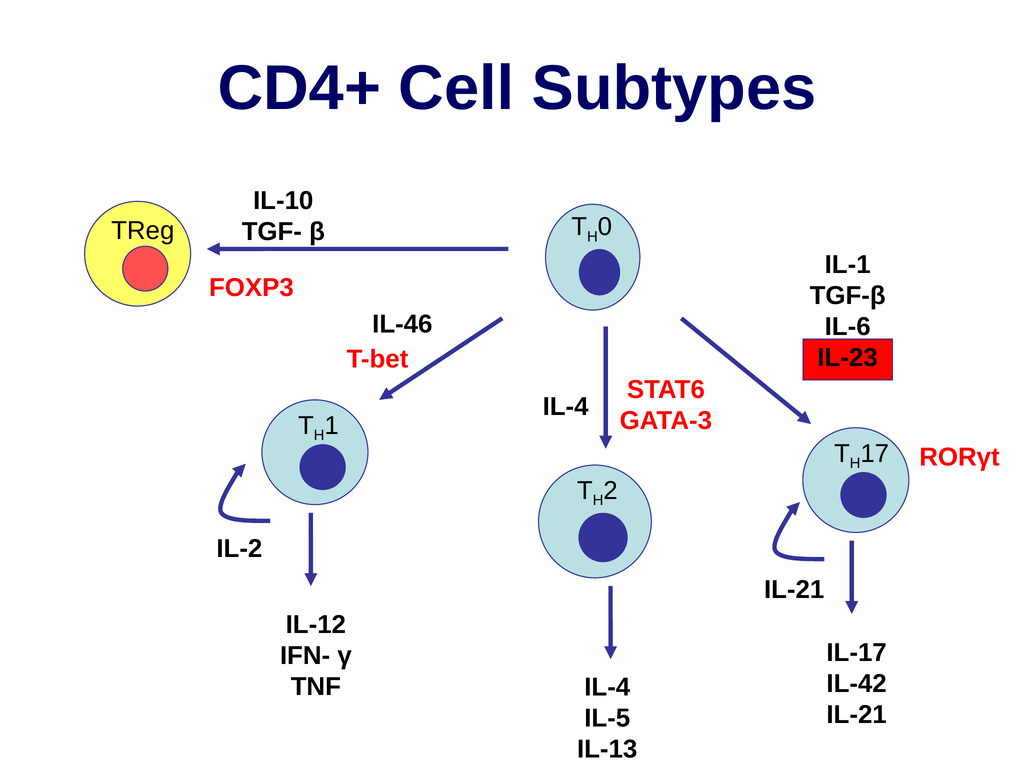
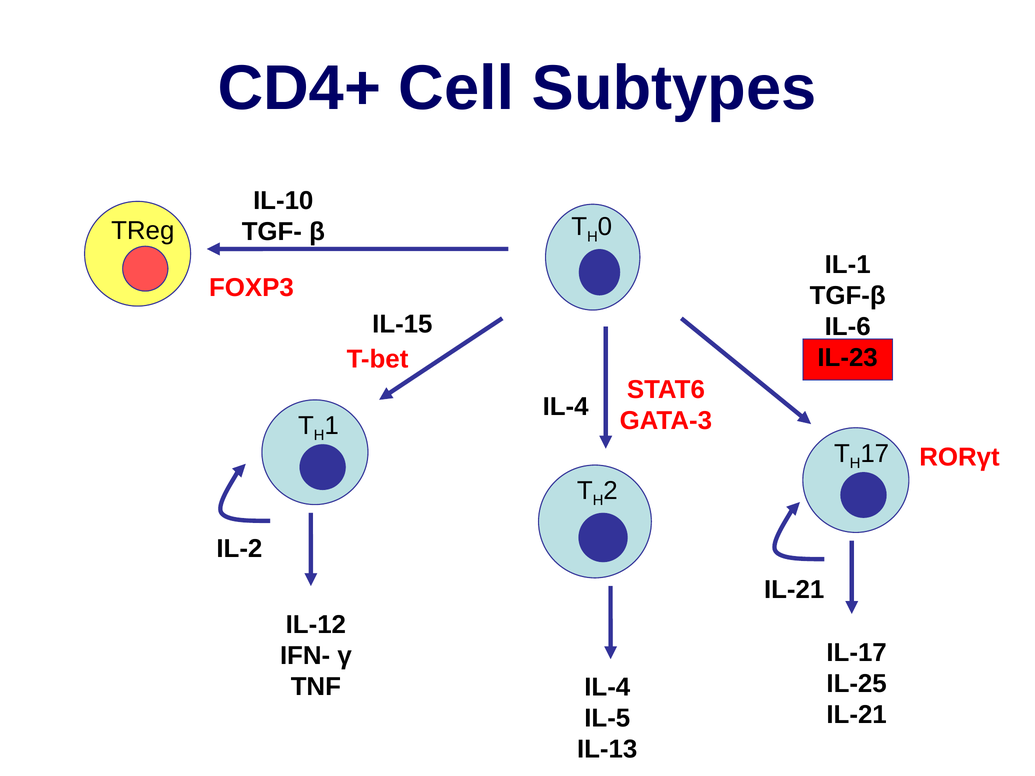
IL-46: IL-46 -> IL-15 (402, 324)
IL-42: IL-42 -> IL-25 (857, 684)
